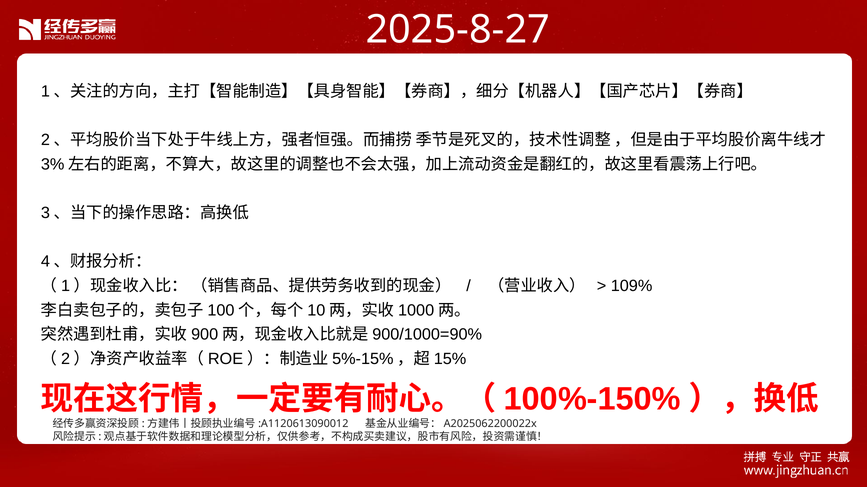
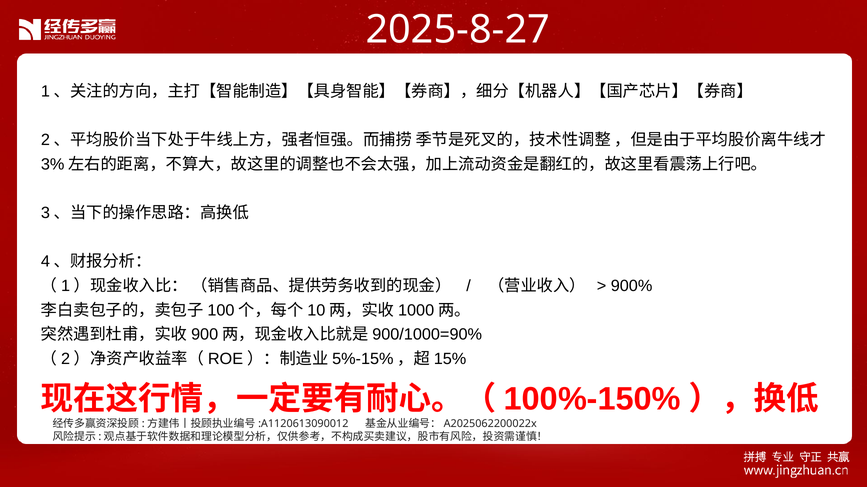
109%: 109% -> 900% (632, 286)
